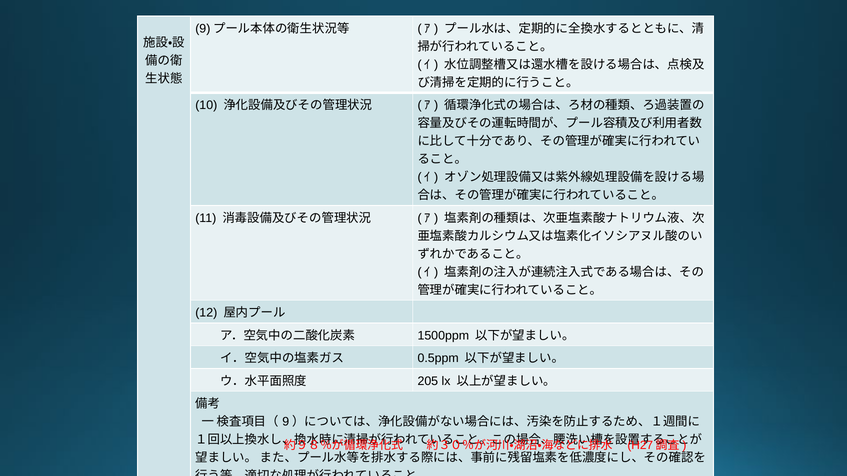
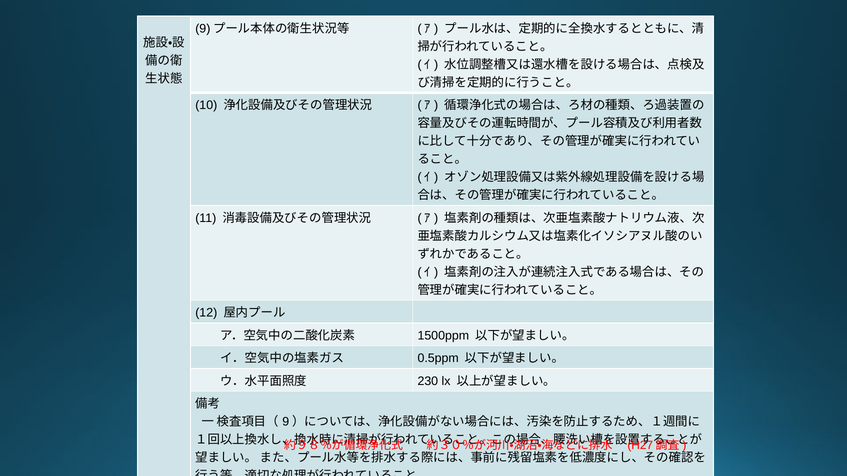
205: 205 -> 230 (428, 381)
